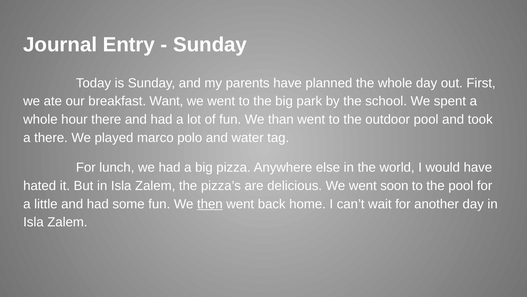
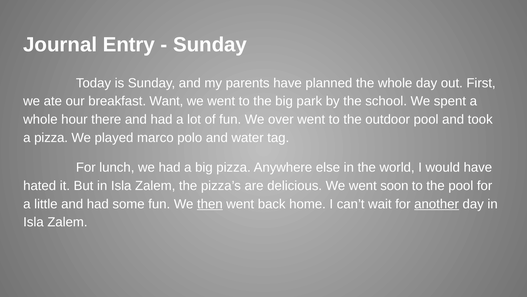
than: than -> over (281, 119)
a there: there -> pizza (51, 137)
another underline: none -> present (437, 204)
